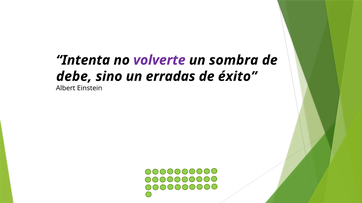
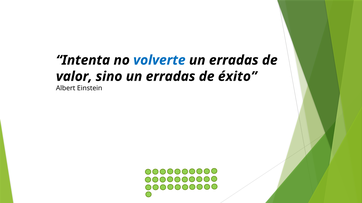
volverte colour: purple -> blue (159, 60)
sombra: sombra -> erradas (234, 60)
debe: debe -> valor (74, 77)
